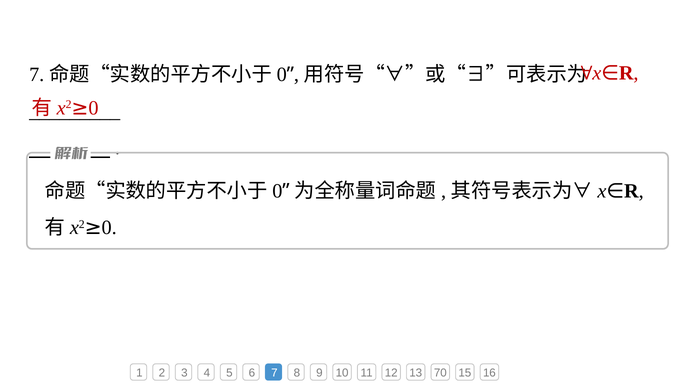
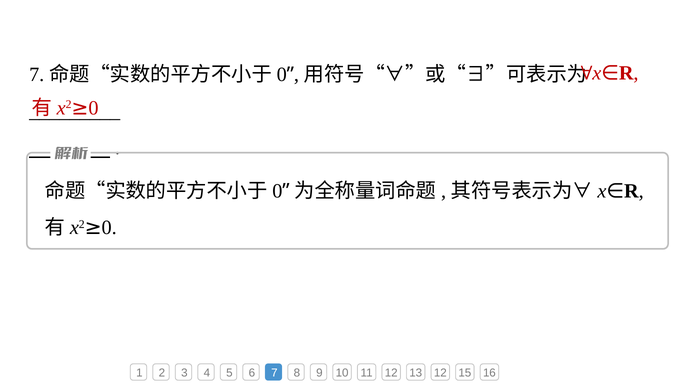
13 70: 70 -> 12 (440, 373)
